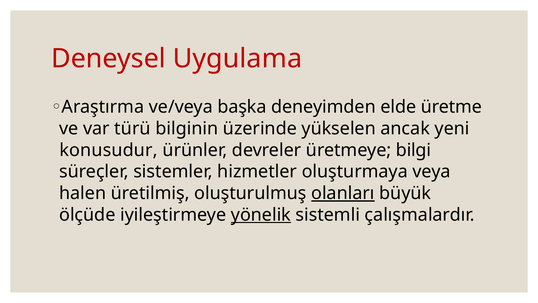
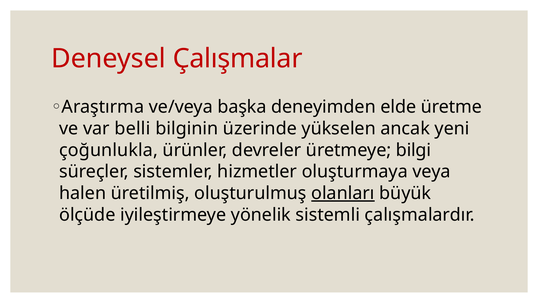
Uygulama: Uygulama -> Çalışmalar (238, 58)
türü: türü -> belli (132, 128)
konusudur: konusudur -> çoğunlukla (108, 150)
yönelik underline: present -> none (261, 215)
